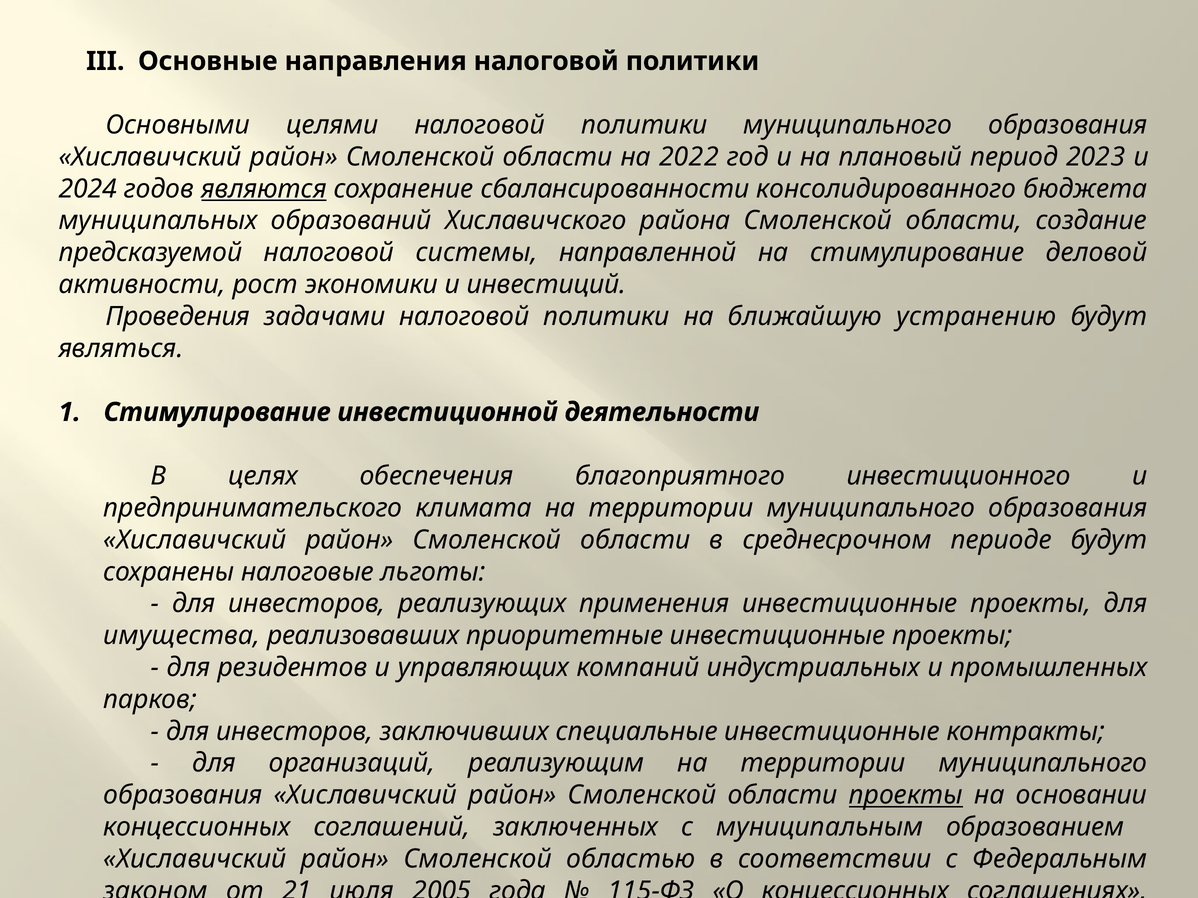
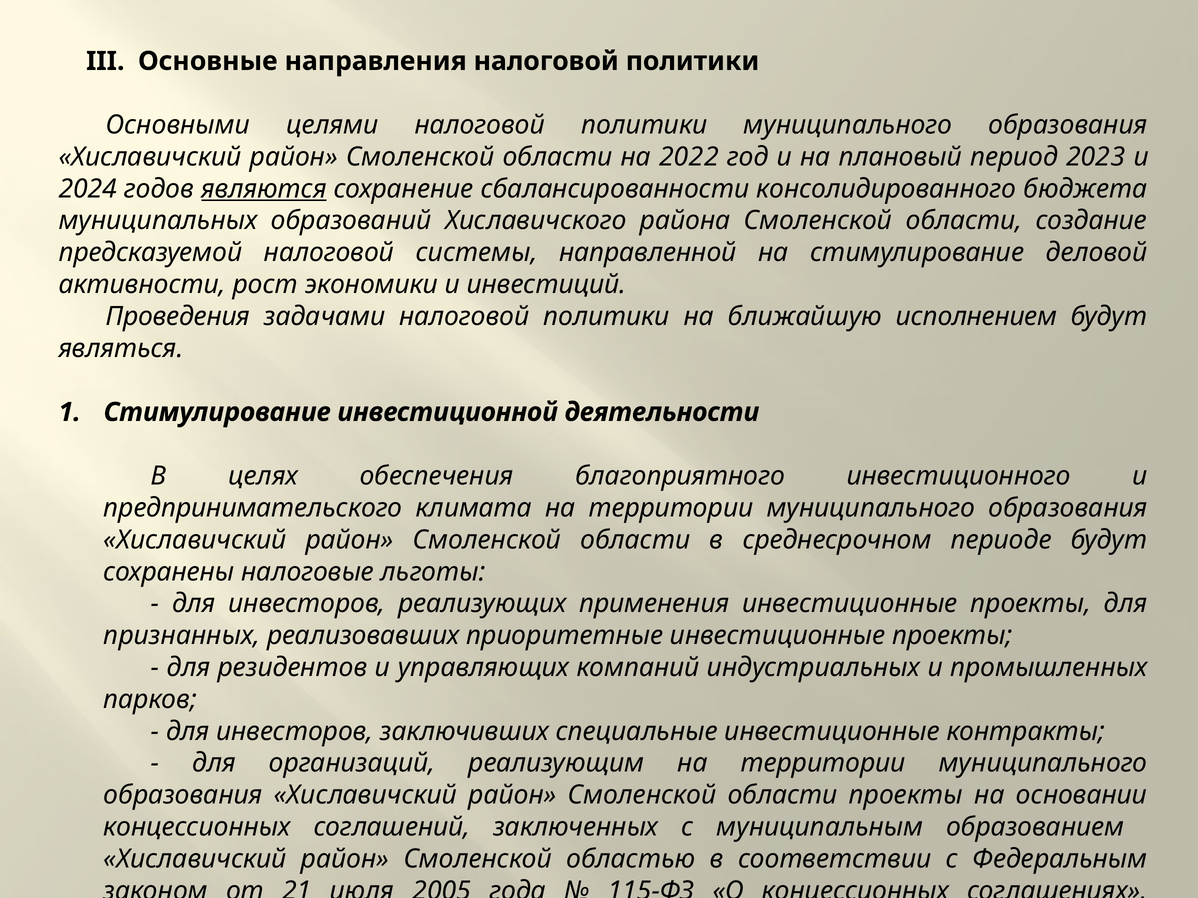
устранению: устранению -> исполнением (977, 317)
имущества: имущества -> признанных (182, 636)
проекты underline: present -> none (906, 796)
